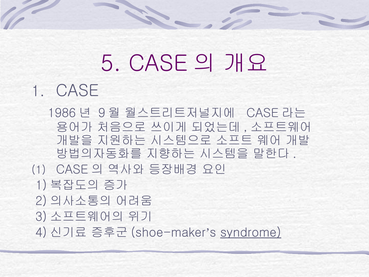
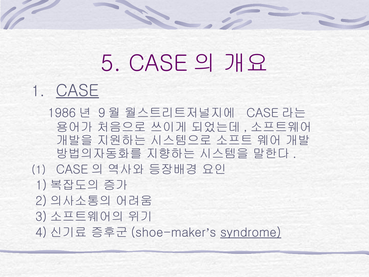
CASE underline: none -> present (77, 91)
